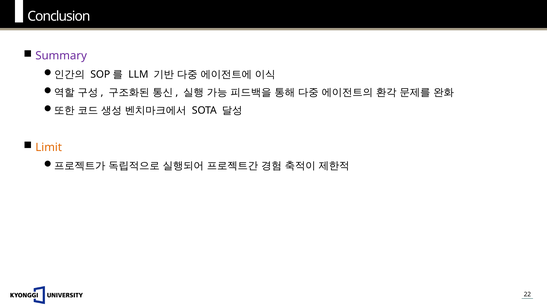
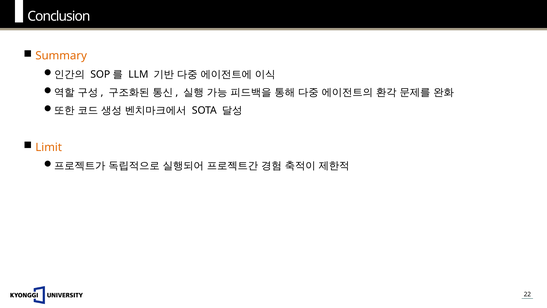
Summary colour: purple -> orange (61, 56)
